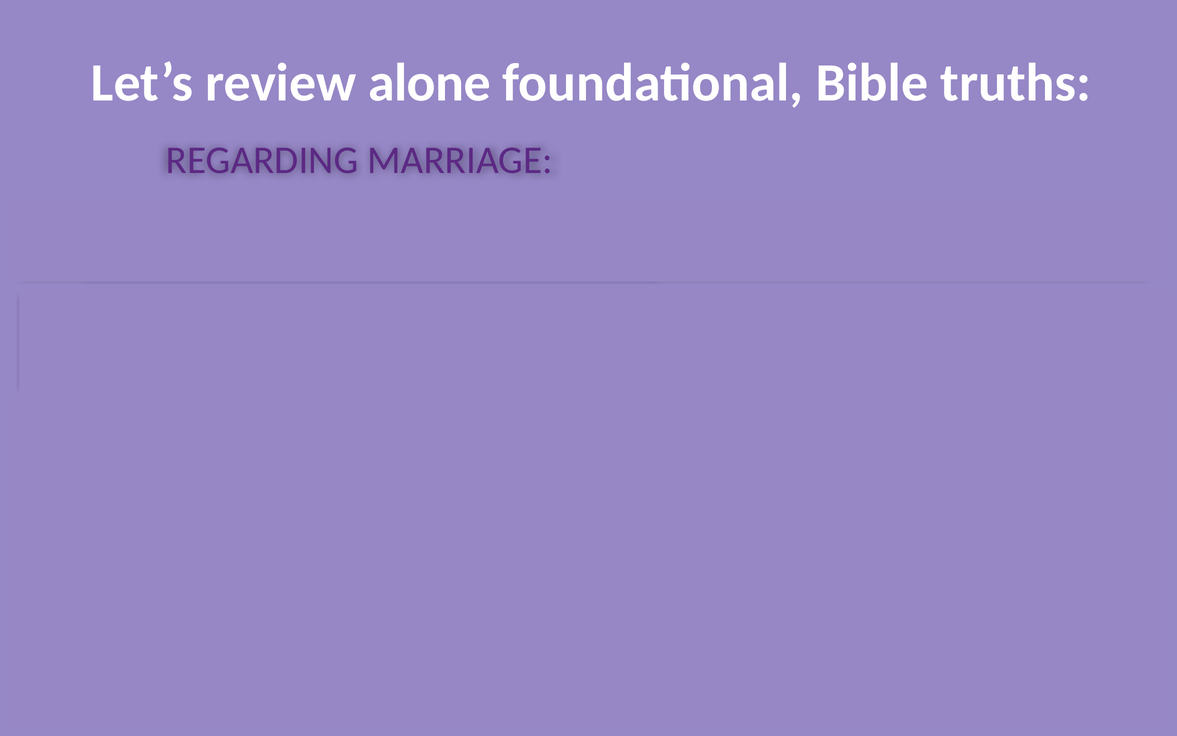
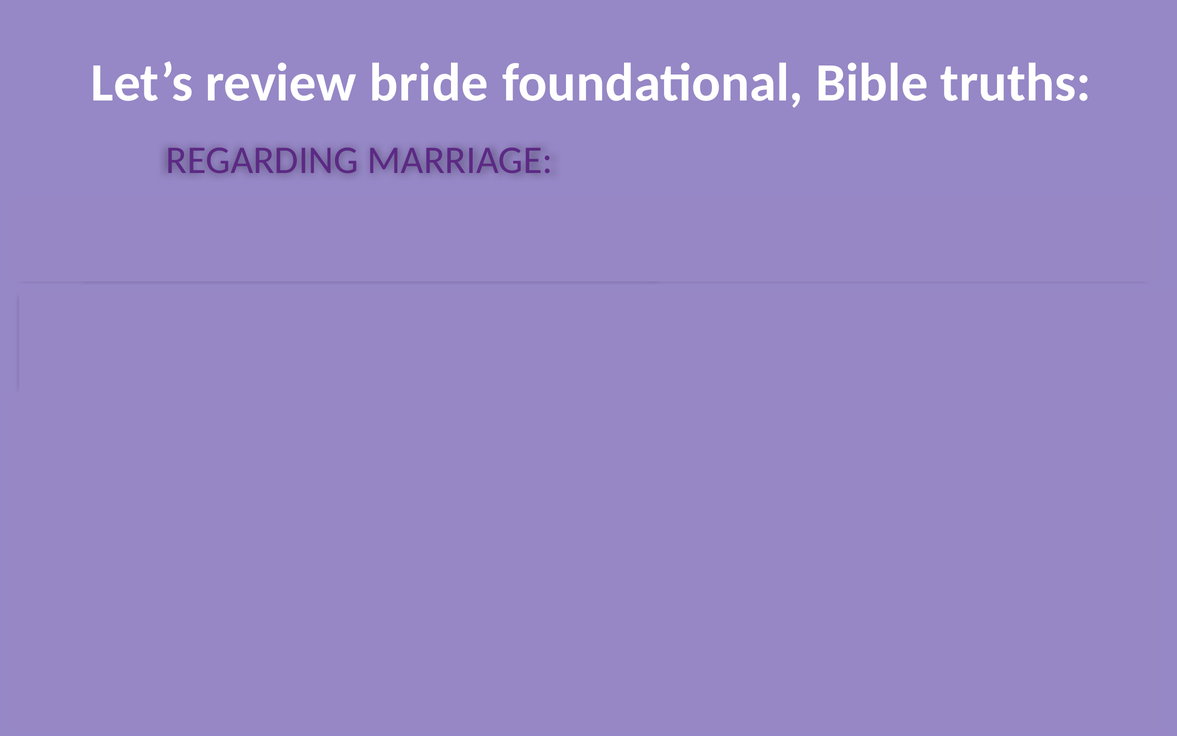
review alone: alone -> bride (429, 83)
